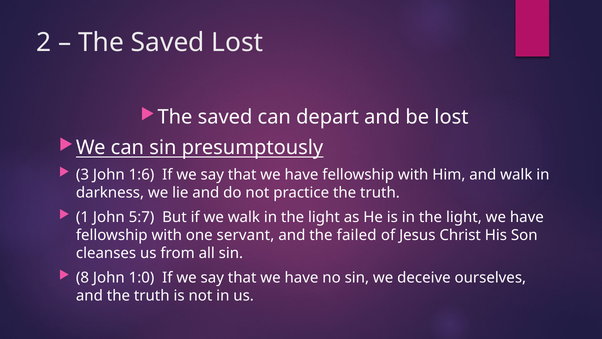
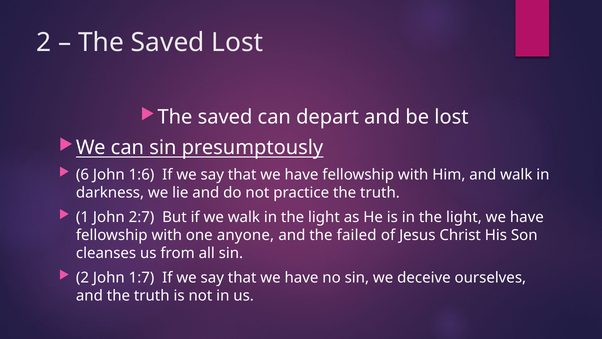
3: 3 -> 6 (83, 174)
5:7: 5:7 -> 2:7 (142, 217)
servant: servant -> anyone (245, 235)
8: 8 -> 2 (83, 277)
1:0: 1:0 -> 1:7 (142, 277)
